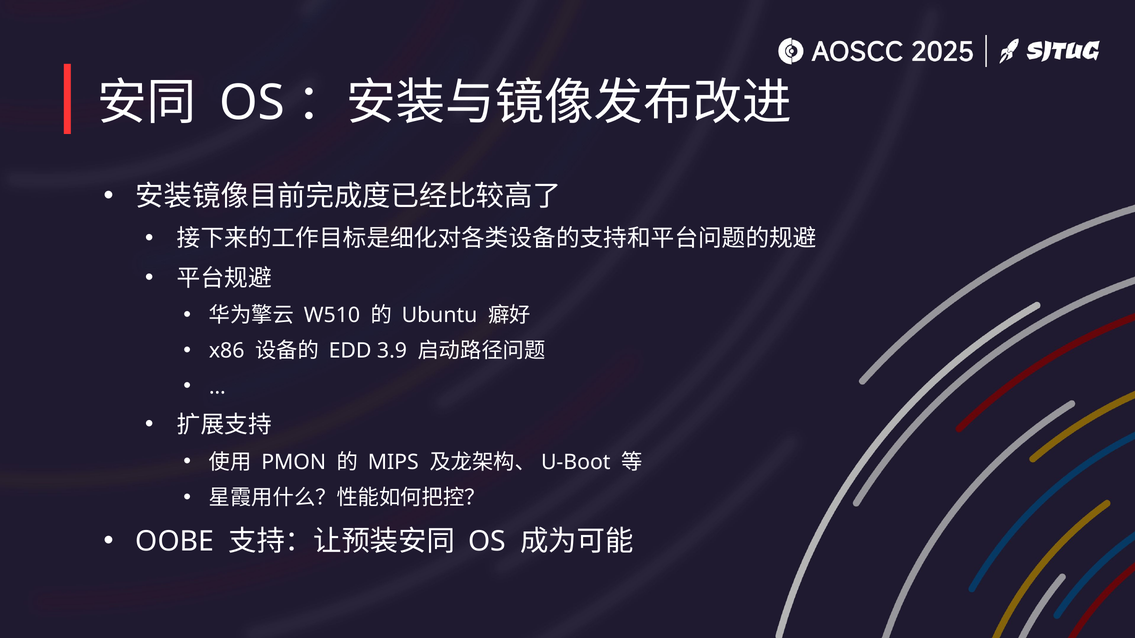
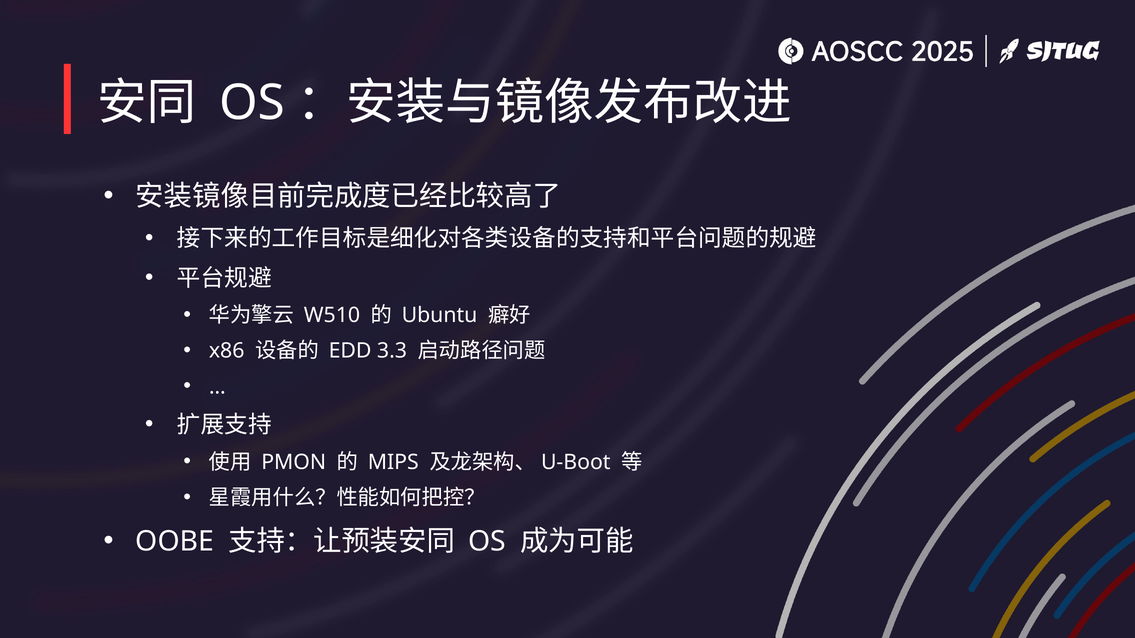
3.9: 3.9 -> 3.3 (392, 351)
